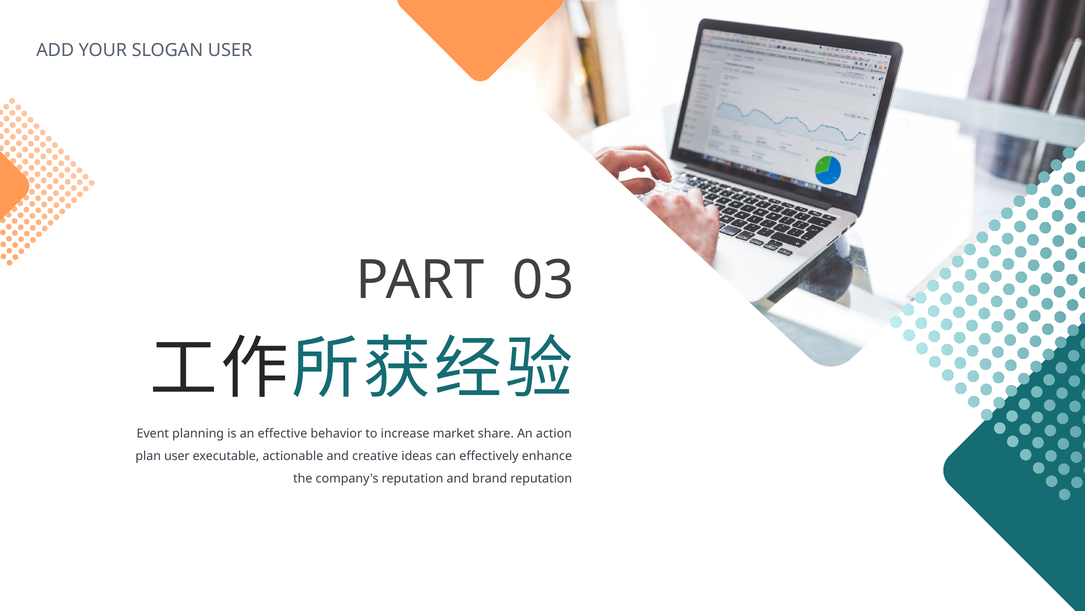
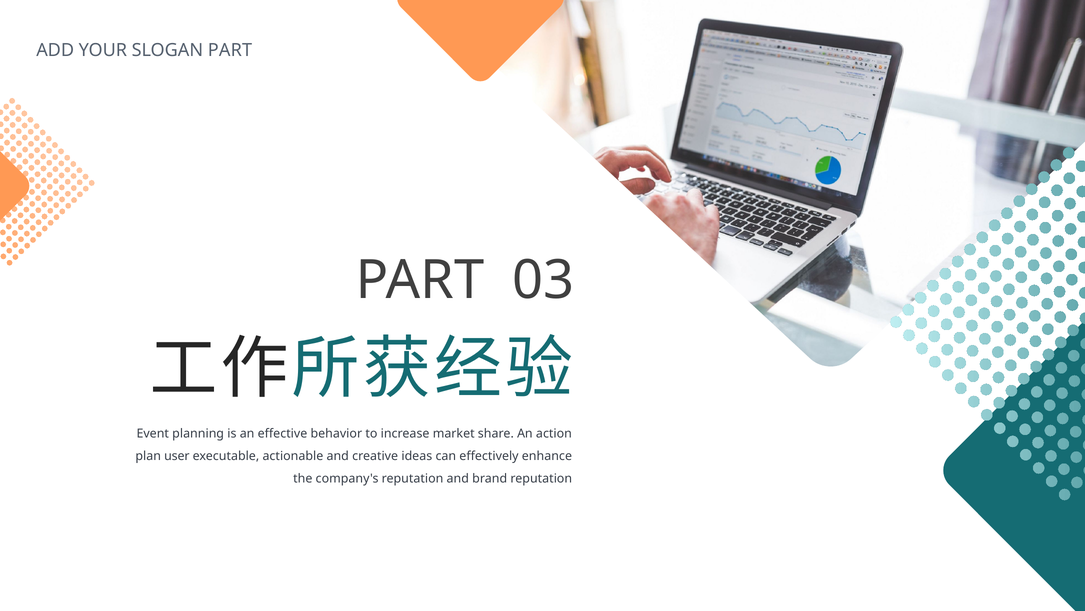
SLOGAN USER: USER -> PART (230, 50)
